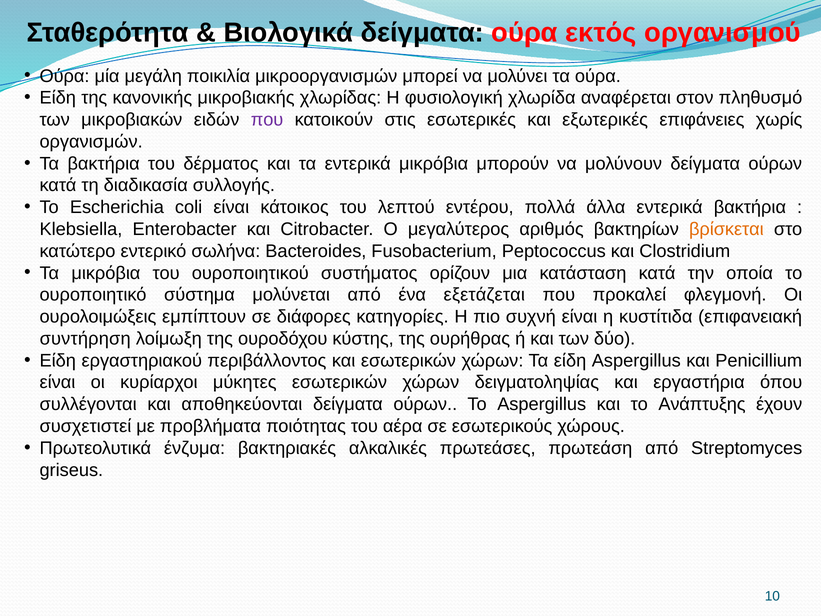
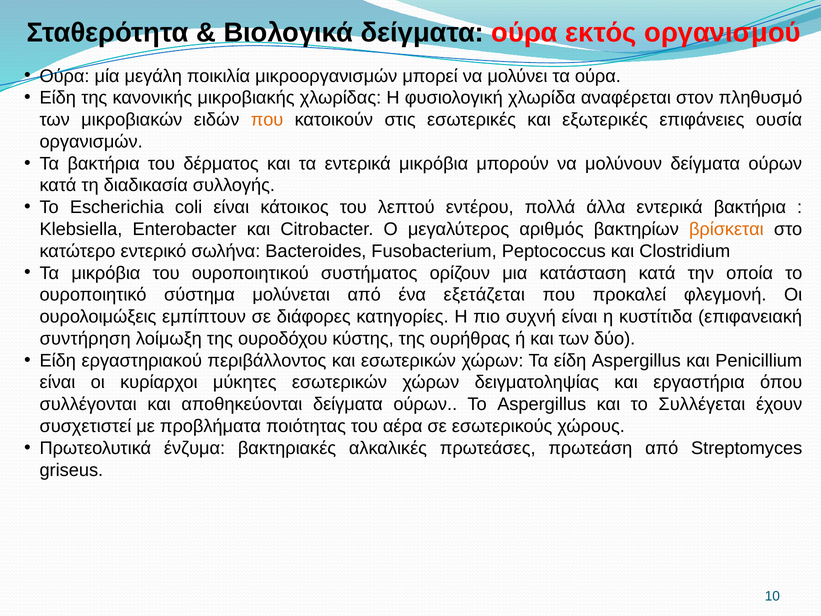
που colour: purple -> orange (267, 120)
χωρίς: χωρίς -> ουσία (779, 120)
Ανάπτυξης: Ανάπτυξης -> Συλλέγεται (702, 404)
